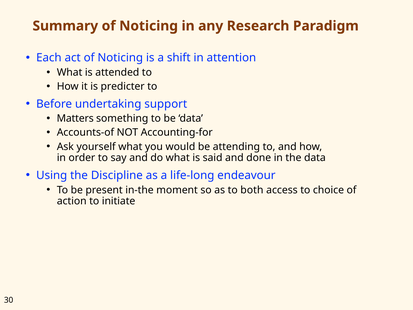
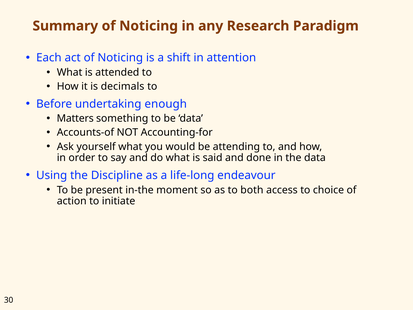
predicter: predicter -> decimals (123, 86)
support: support -> enough (166, 104)
